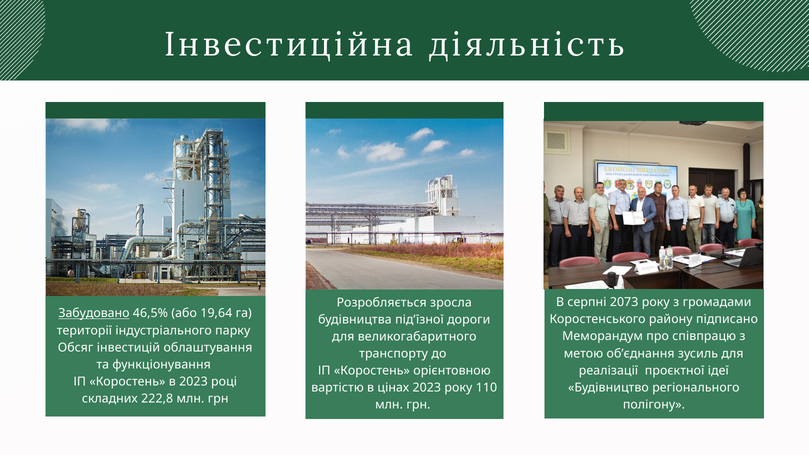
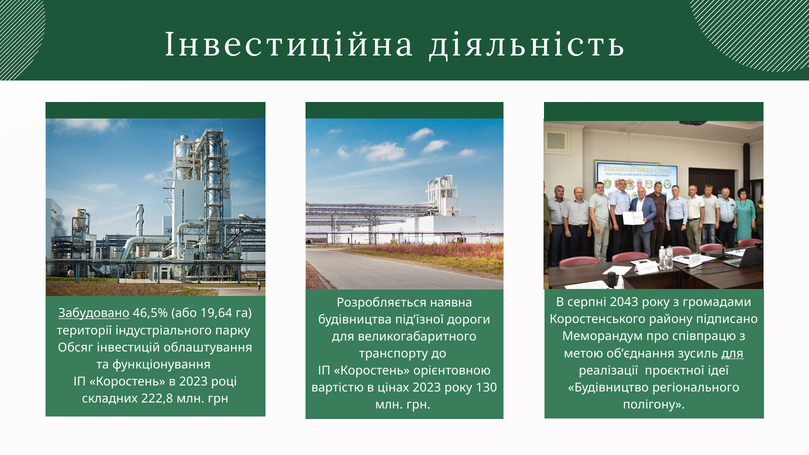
2073: 2073 -> 2043 (624, 302)
зросла: зросла -> наявна (451, 303)
для underline: none -> present (733, 353)
110: 110 -> 130 (486, 388)
